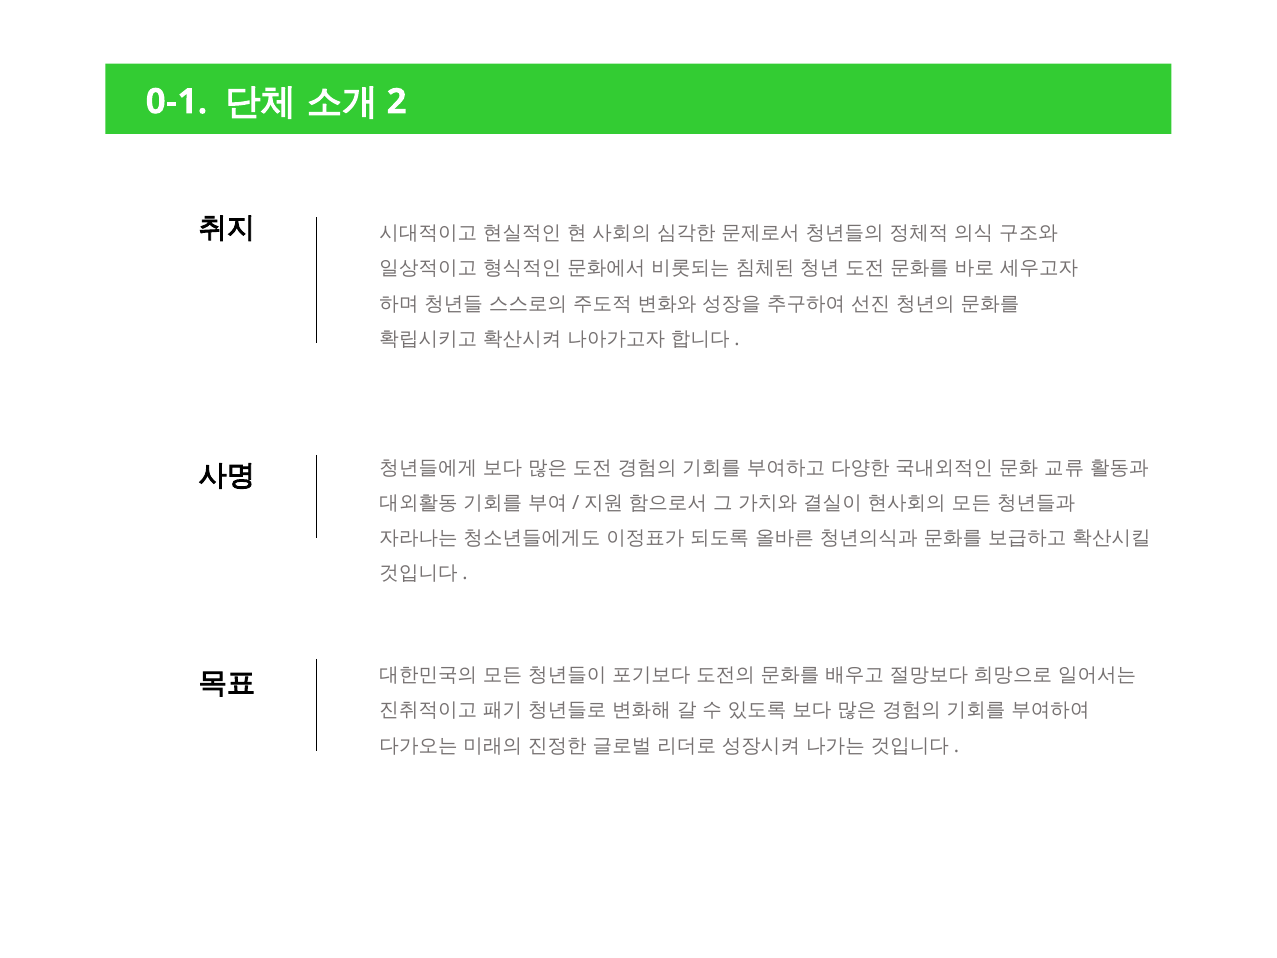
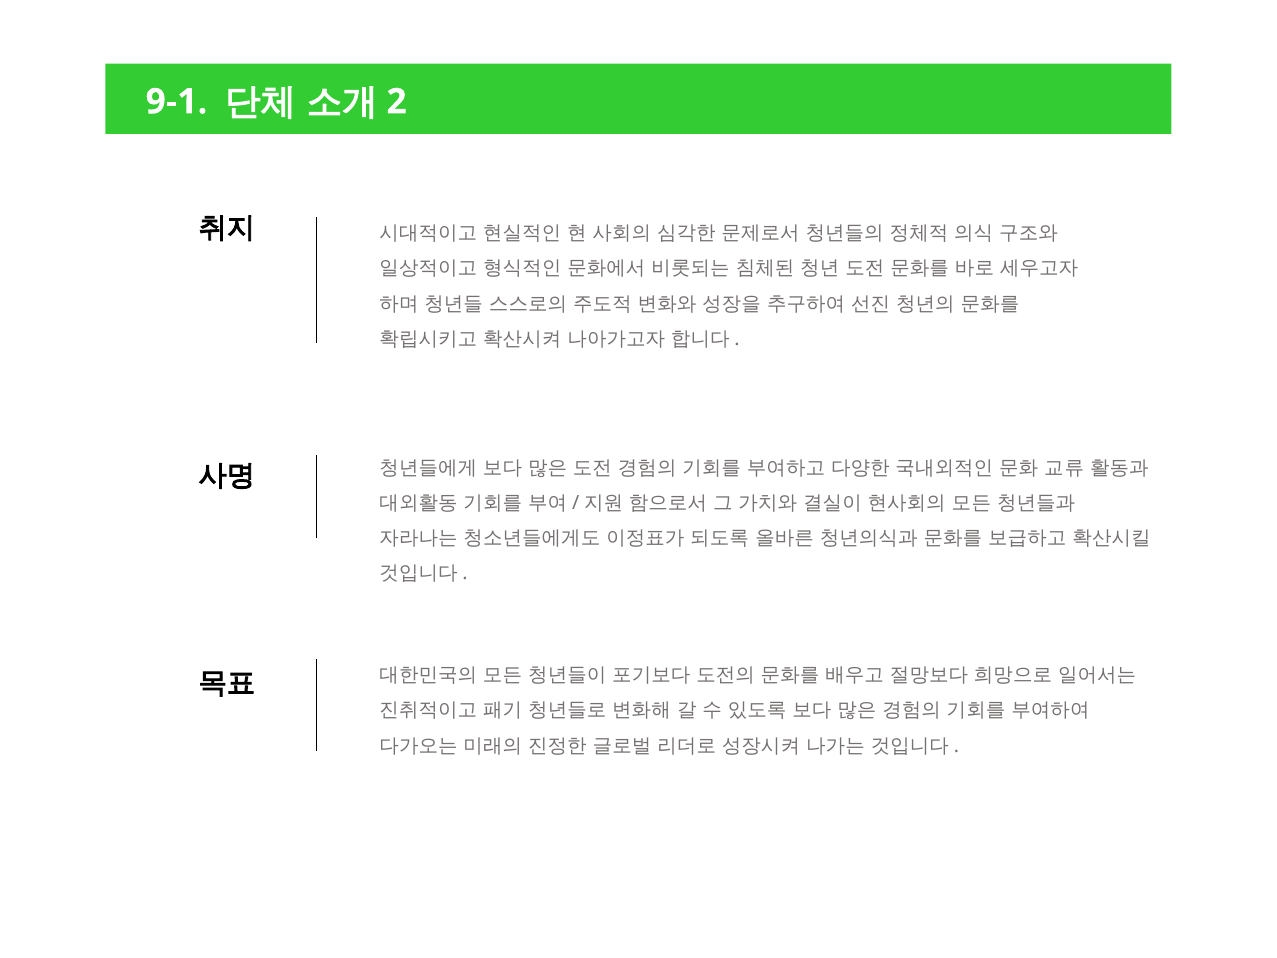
0-1: 0-1 -> 9-1 (177, 102)
